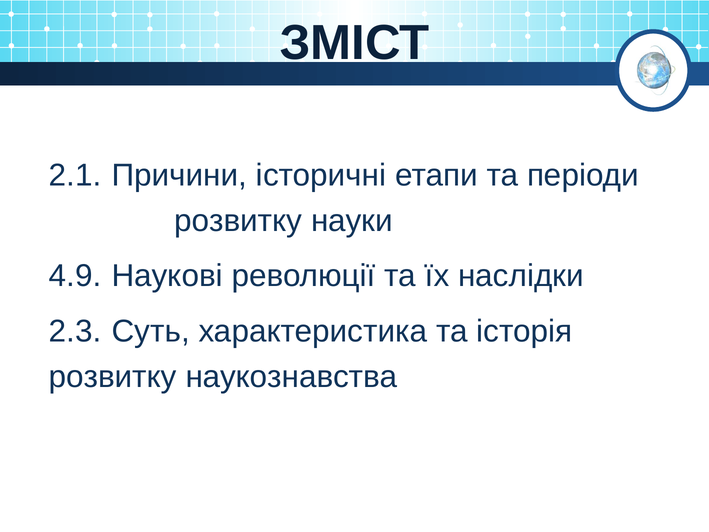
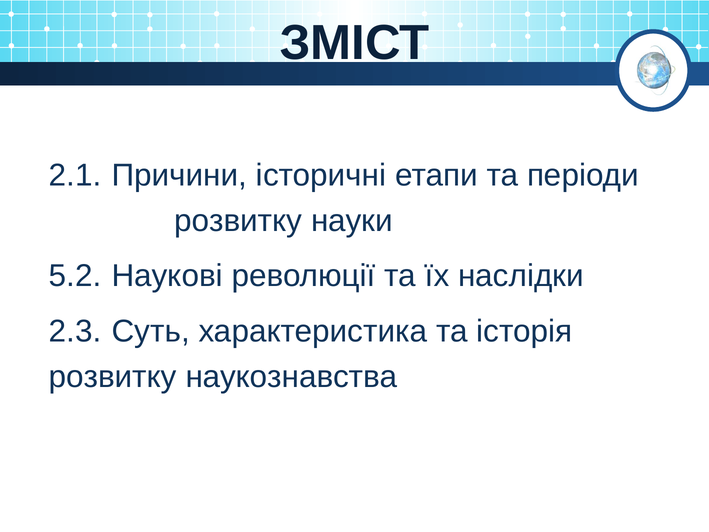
4.9: 4.9 -> 5.2 (75, 276)
